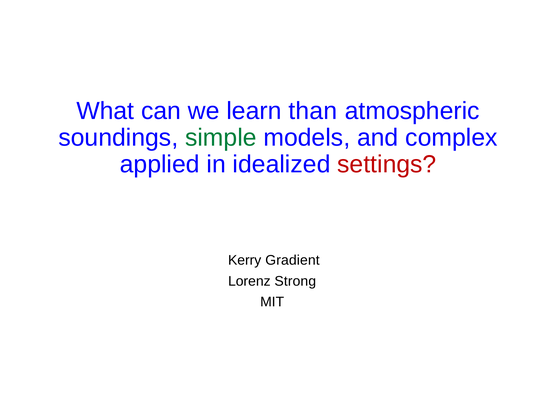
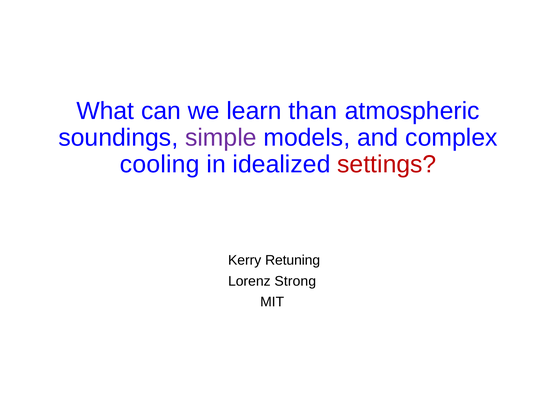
simple colour: green -> purple (221, 138)
applied: applied -> cooling (160, 164)
Gradient: Gradient -> Retuning (293, 260)
